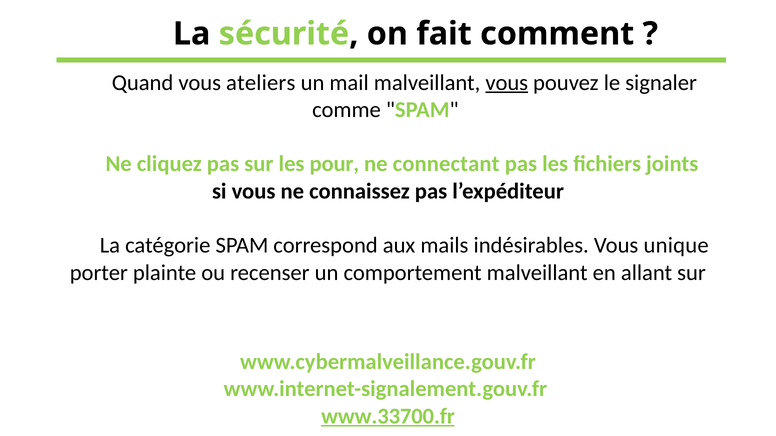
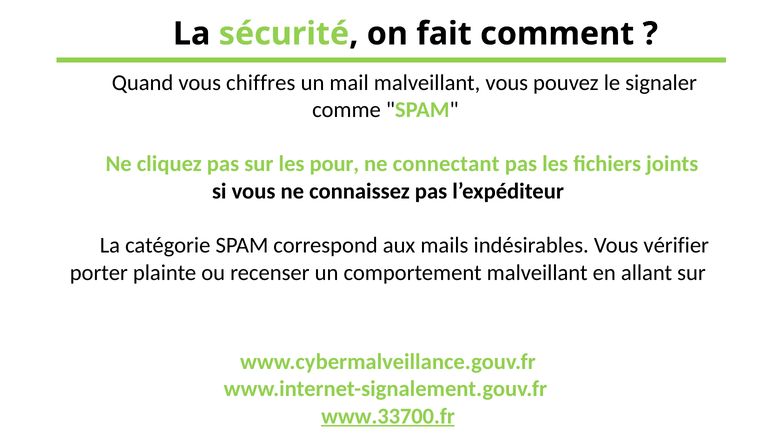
ateliers: ateliers -> chiffres (261, 83)
vous underline: present -> none (507, 83)
unique: unique -> vérifier (676, 246)
